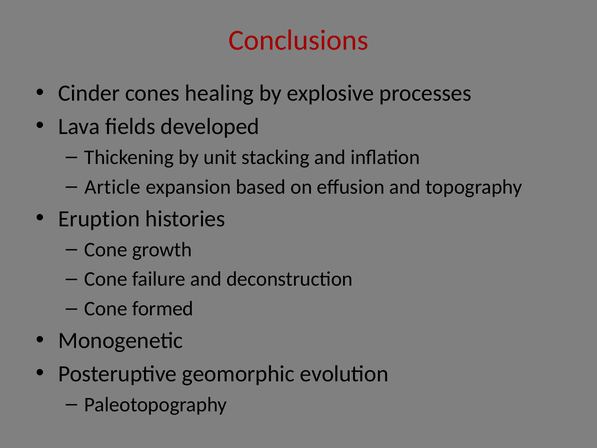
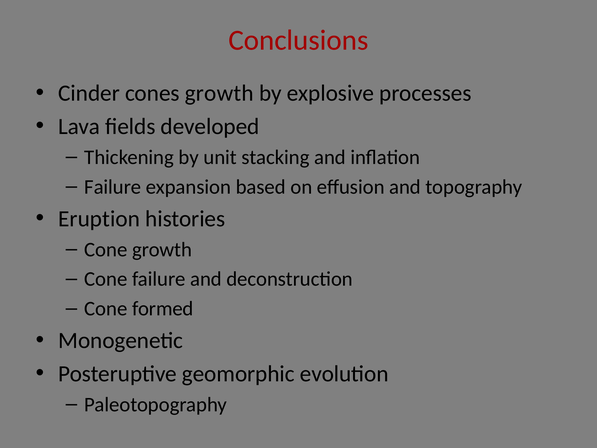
cones healing: healing -> growth (219, 93)
Article: Article -> Failure (113, 187)
